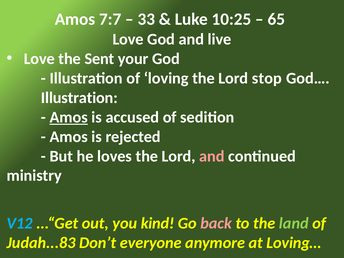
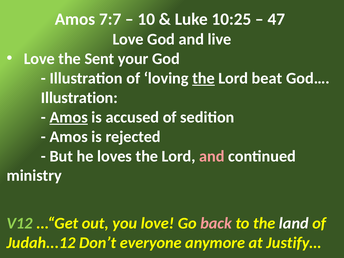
33: 33 -> 10 (146, 19)
65: 65 -> 47 (276, 19)
the underline: none -> present (204, 78)
stop: stop -> beat (267, 78)
V12 colour: light blue -> light green (20, 223)
you kind: kind -> love (157, 223)
land colour: light green -> white (294, 223)
Judah...83: Judah...83 -> Judah...12 (41, 243)
Loving…: Loving… -> Justify… (294, 243)
